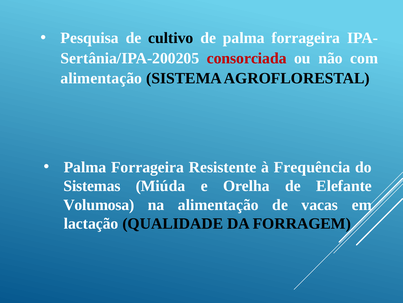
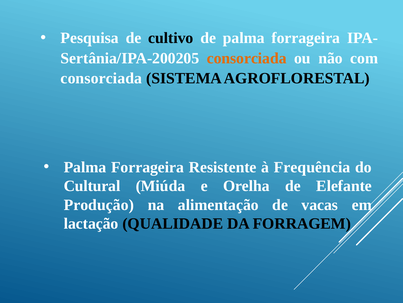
consorciada colour: red -> orange (247, 58)
alimentação: alimentação -> consorciada (101, 78)
Sistemas: Sistemas -> Cultural (92, 186)
Volumosa: Volumosa -> Produção (99, 204)
